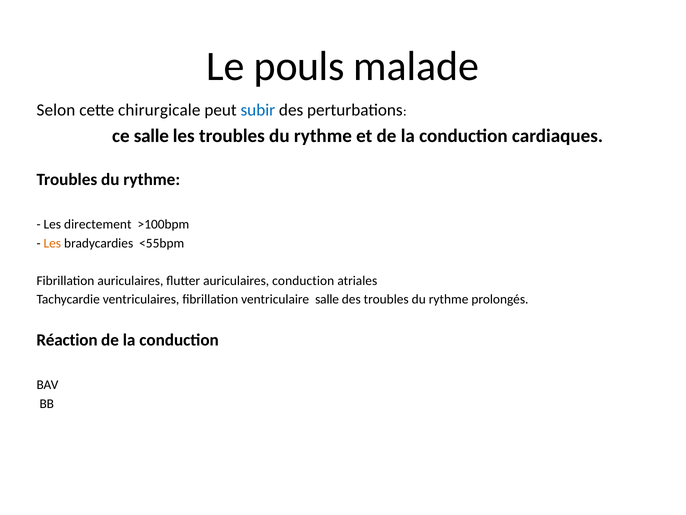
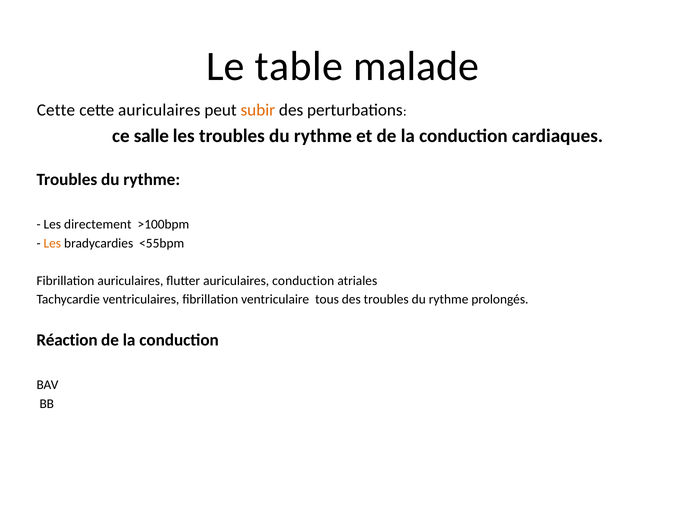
pouls: pouls -> table (299, 66)
Selon: Selon -> Cette (56, 110)
cette chirurgicale: chirurgicale -> auriculaires (159, 110)
subir colour: blue -> orange (258, 110)
ventriculaire salle: salle -> tous (327, 299)
